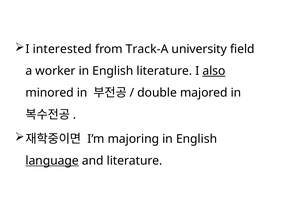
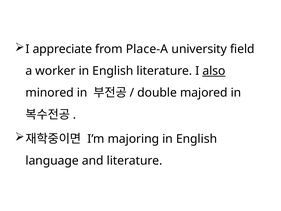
interested: interested -> appreciate (62, 49)
Track-A: Track-A -> Place-A (147, 49)
language underline: present -> none (52, 161)
